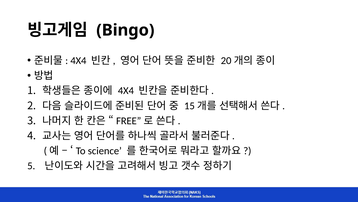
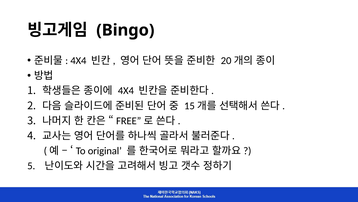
science: science -> original (105, 150)
